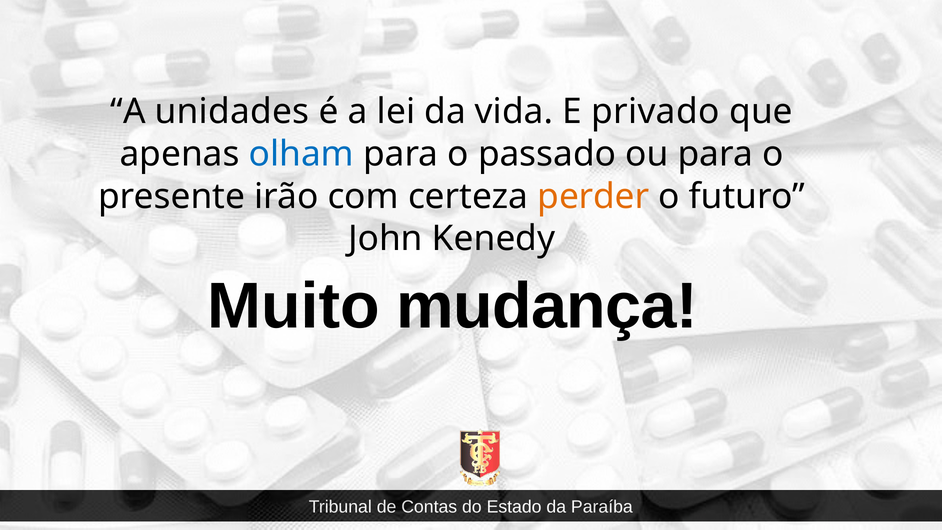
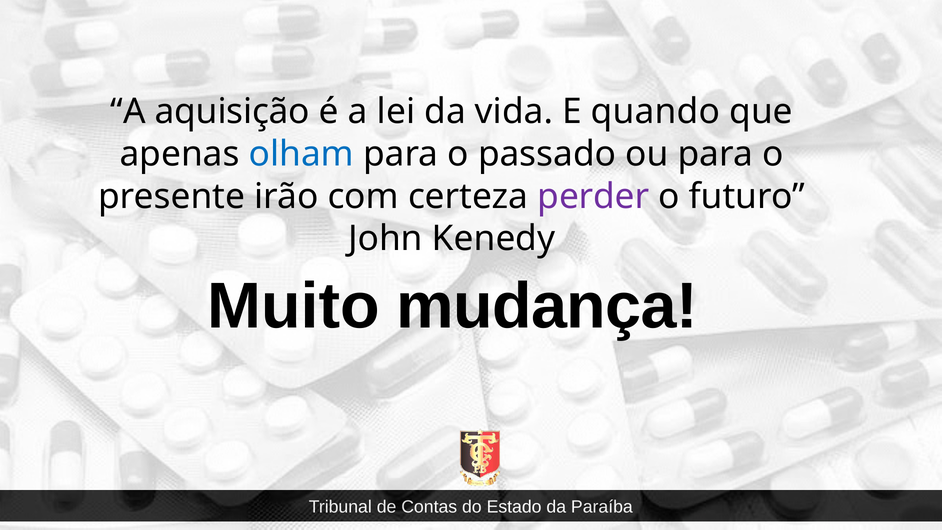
unidades: unidades -> aquisição (232, 112)
privado: privado -> quando (656, 112)
perder colour: orange -> purple (593, 196)
